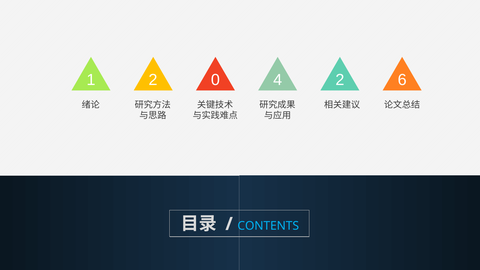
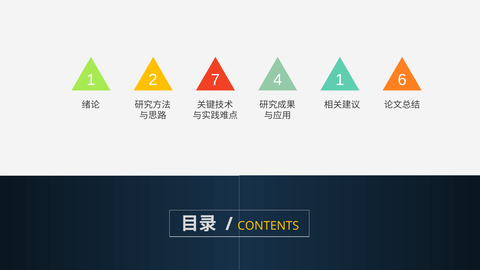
0: 0 -> 7 (215, 80)
4 2: 2 -> 1 (340, 80)
CONTENTS colour: light blue -> yellow (268, 226)
